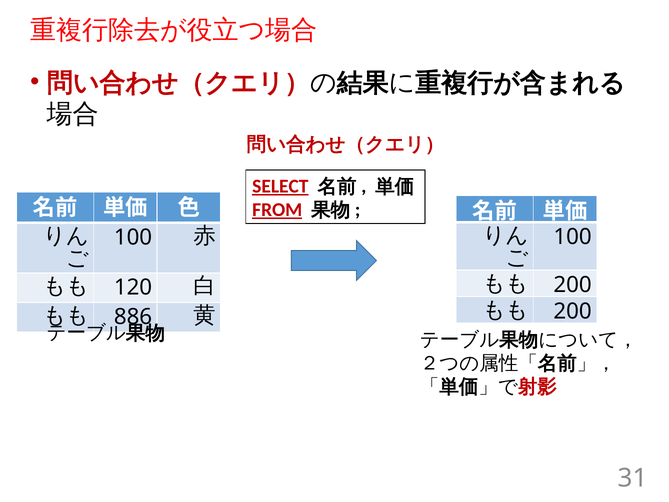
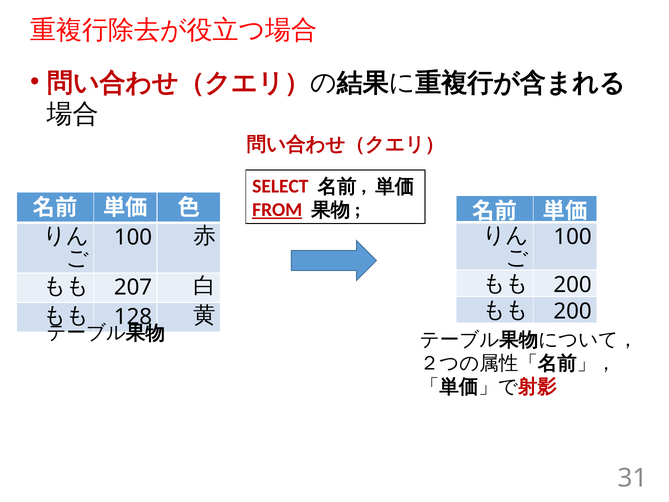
SELECT underline: present -> none (280, 186)
120: 120 -> 207 (133, 287)
886: 886 -> 128 (133, 317)
